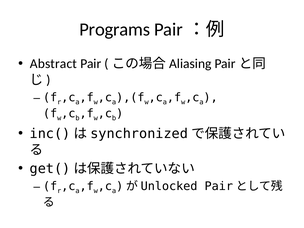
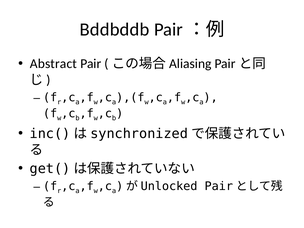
Programs: Programs -> Bddbddb (115, 29)
